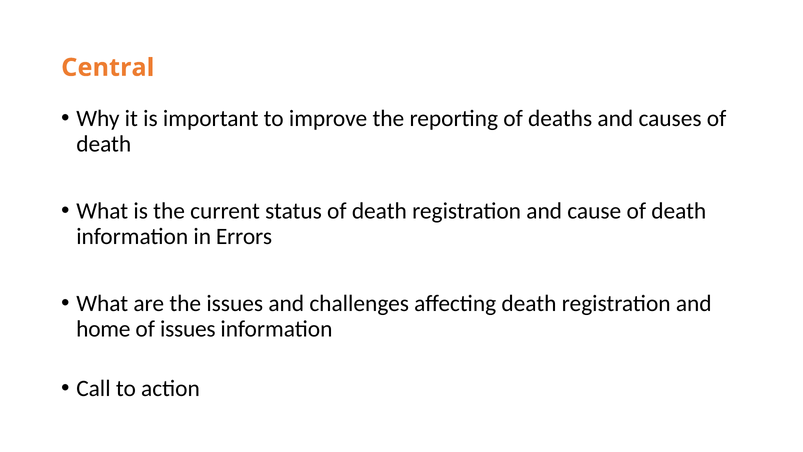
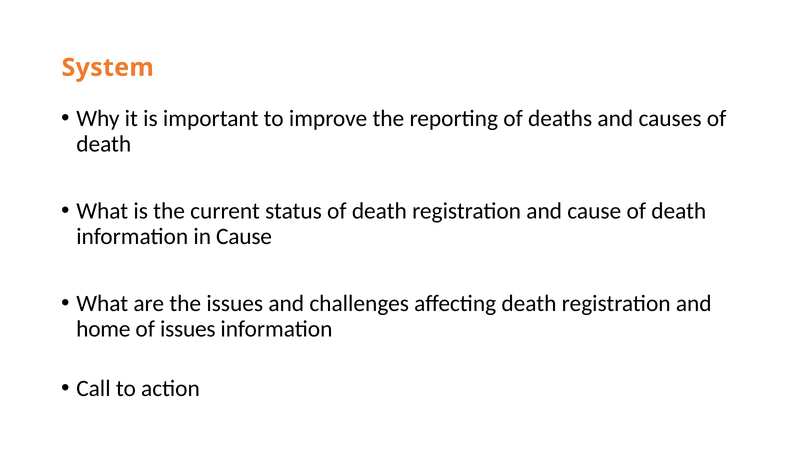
Central: Central -> System (108, 68)
in Errors: Errors -> Cause (244, 236)
